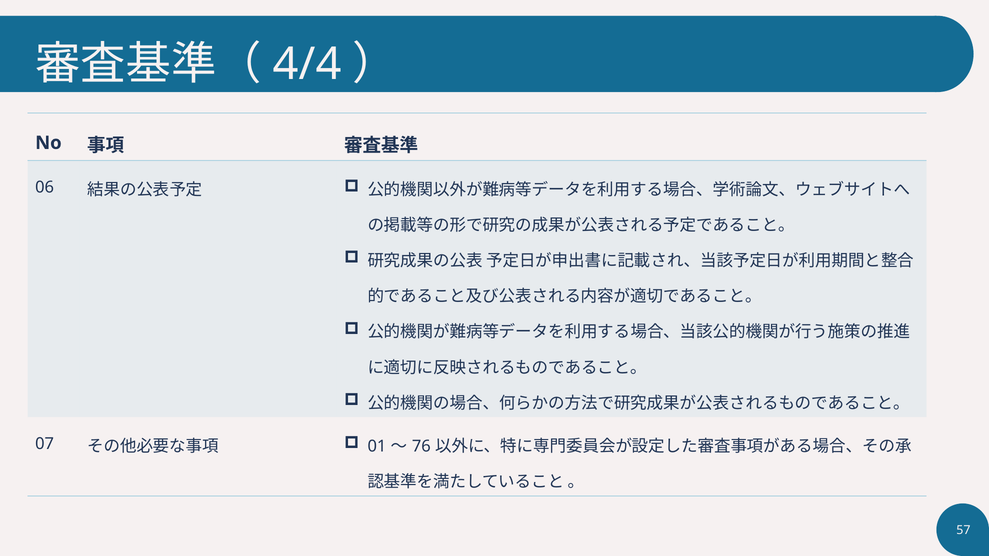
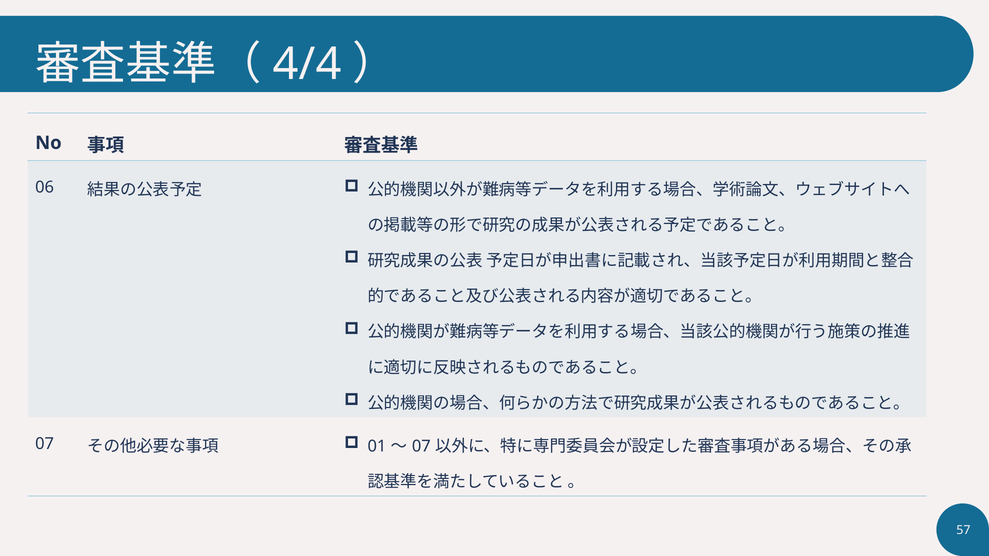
76: 76 -> 07 (421, 447)
